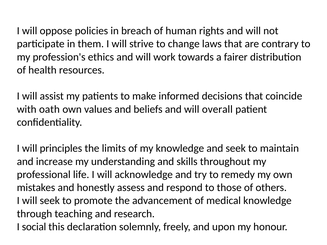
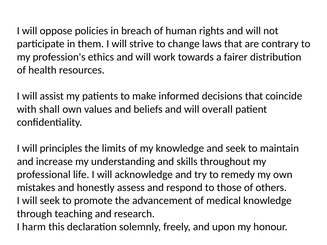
oath: oath -> shall (49, 109)
social: social -> harm (34, 227)
